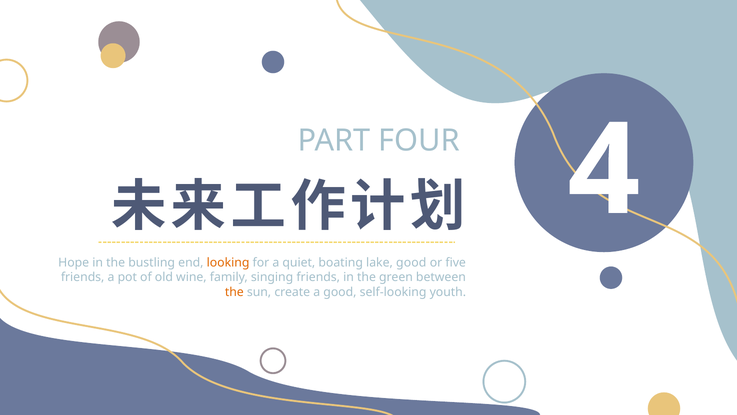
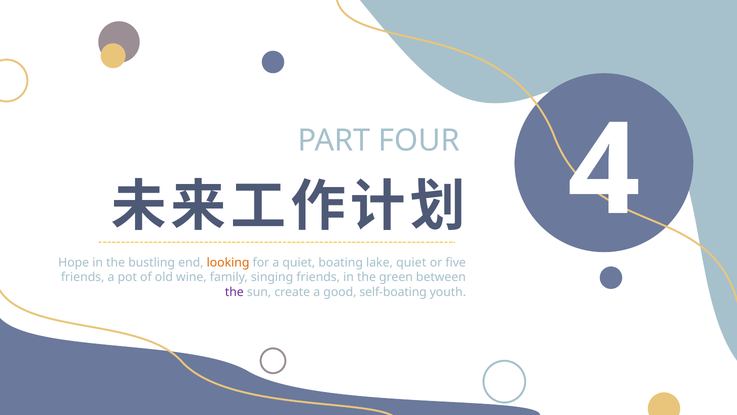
lake good: good -> quiet (411, 262)
the colour: orange -> purple (234, 292)
self-looking: self-looking -> self-boating (393, 292)
